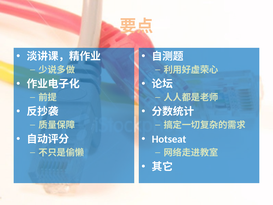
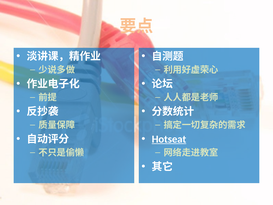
Hotseat underline: none -> present (169, 139)
